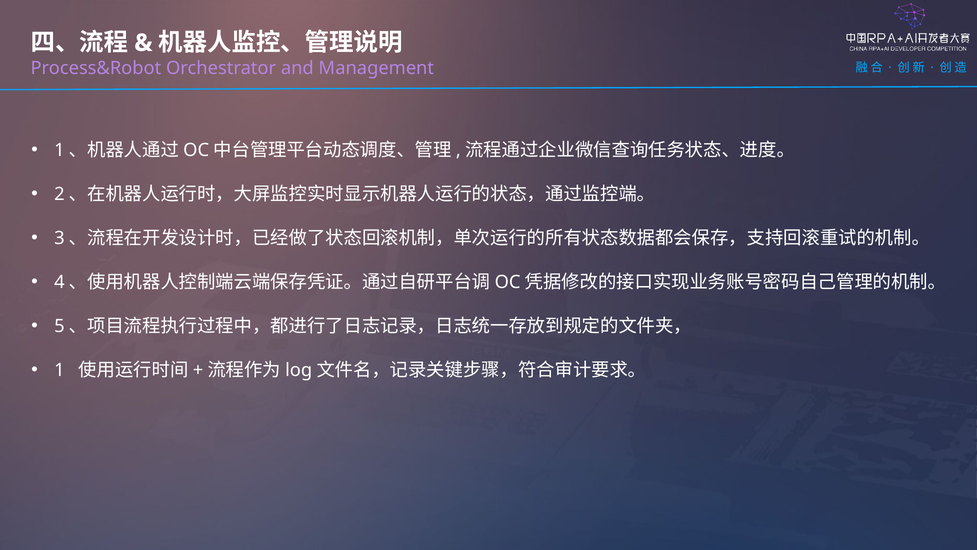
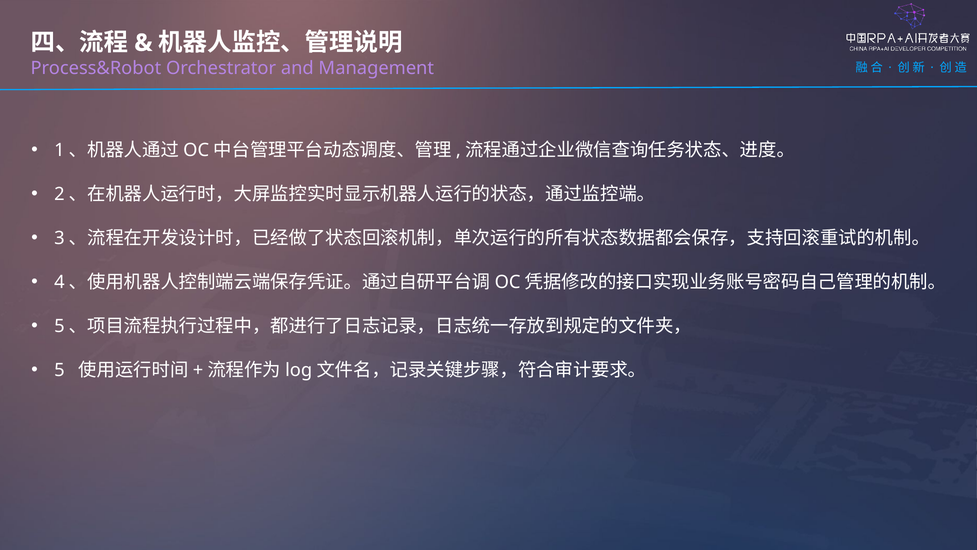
1: 1 -> 5 (59, 370)
